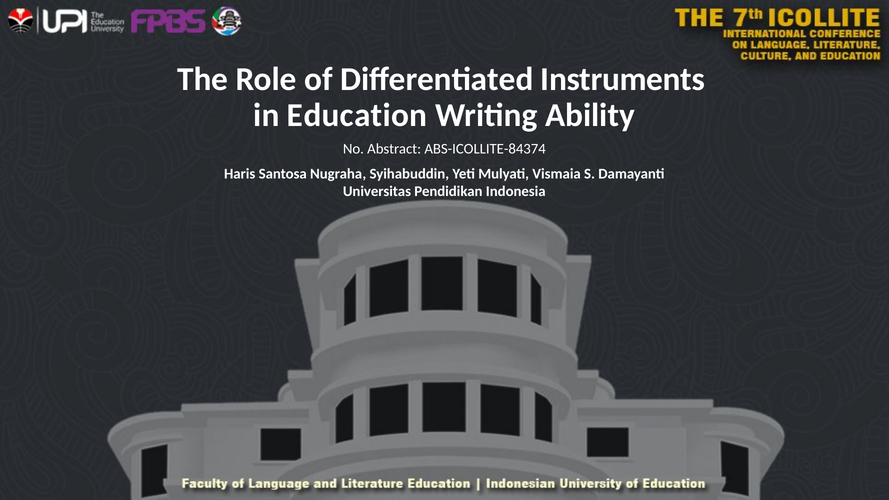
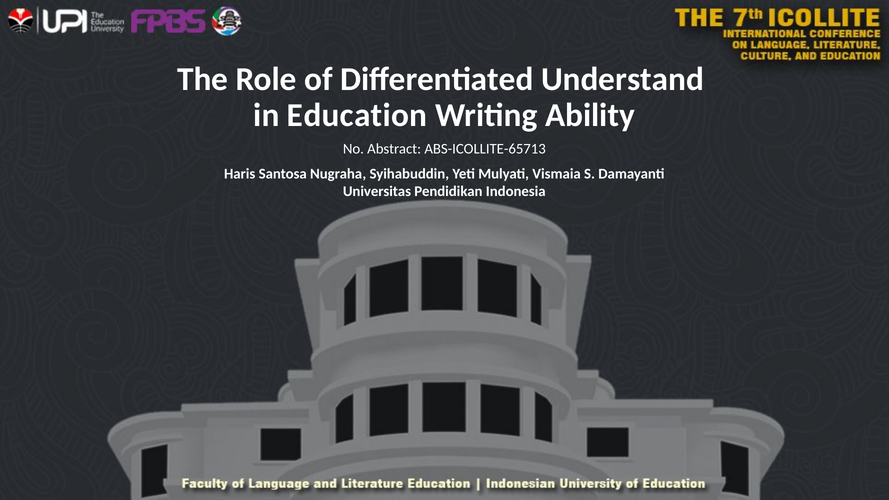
Instruments: Instruments -> Understand (623, 79)
ABS-ICOLLITE-84374: ABS-ICOLLITE-84374 -> ABS-ICOLLITE-65713 (485, 149)
